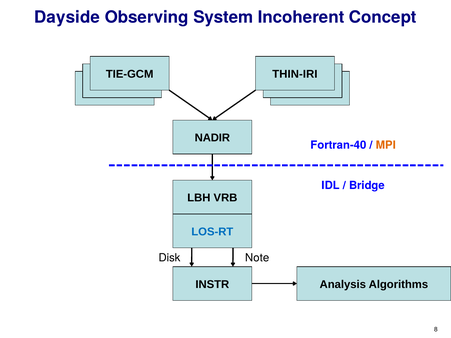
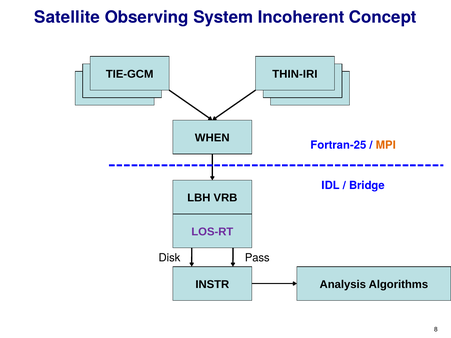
Dayside: Dayside -> Satellite (67, 17)
NADIR: NADIR -> WHEN (212, 138)
Fortran-40: Fortran-40 -> Fortran-25 (338, 145)
LOS-RT colour: blue -> purple (212, 232)
Note: Note -> Pass (257, 258)
